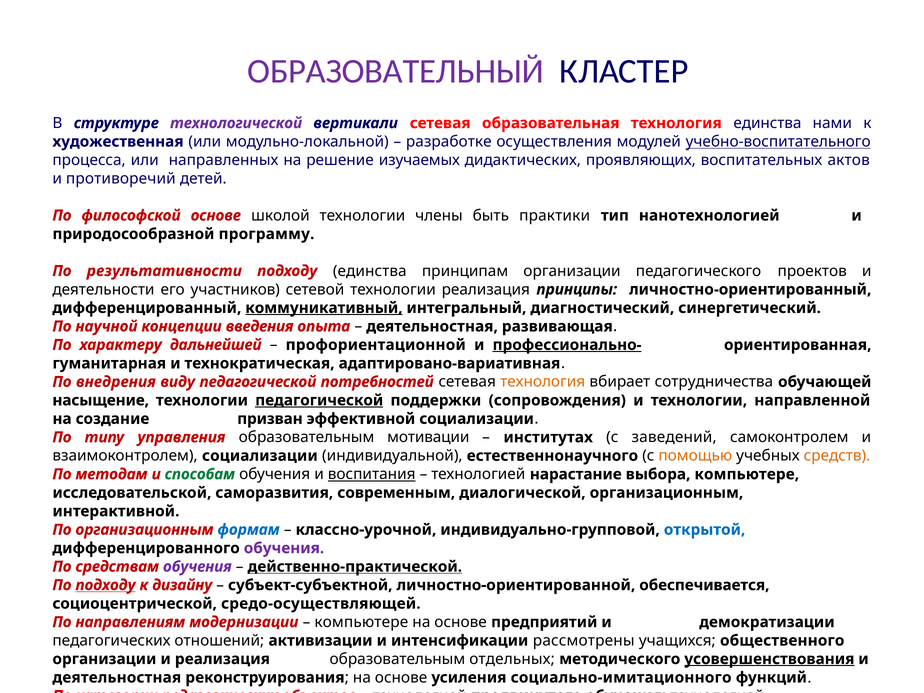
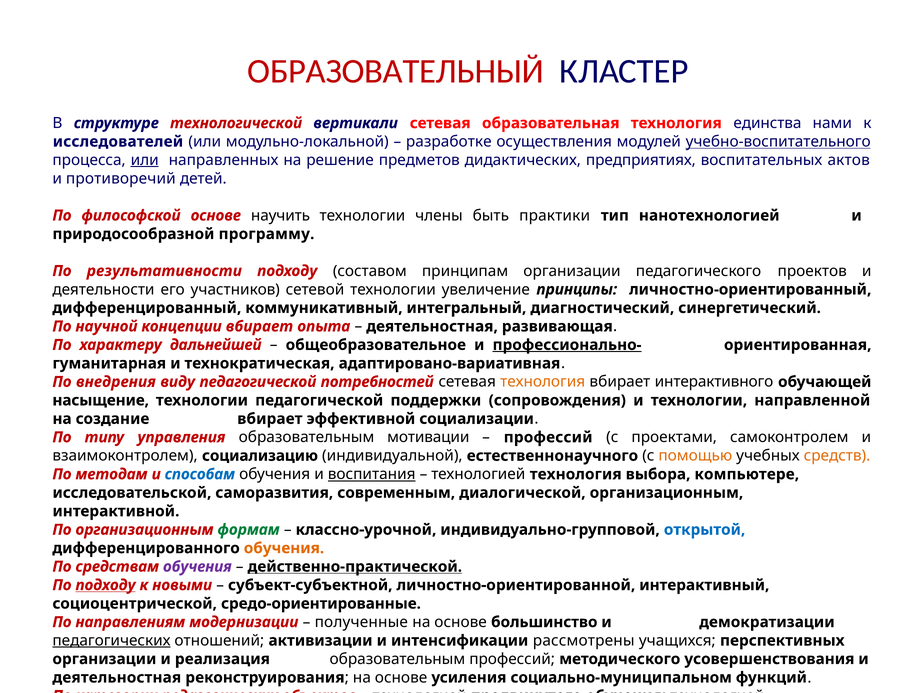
ОБРАЗОВАТЕЛЬНЫЙ colour: purple -> red (396, 71)
технологической colour: purple -> red (236, 123)
художественная: художественная -> исследователей (118, 142)
или underline: none -> present (145, 160)
изучаемых: изучаемых -> предметов (419, 160)
проявляющих: проявляющих -> предприятиях (641, 160)
школой: школой -> научить (281, 216)
подходу единства: единства -> составом (370, 271)
технологии реализация: реализация -> увеличение (486, 289)
коммуникативный underline: present -> none (324, 308)
концепции введения: введения -> вбирает (260, 326)
профориентационной: профориентационной -> общеобразовательное (376, 345)
сотрудничества: сотрудничества -> интерактивного (714, 382)
педагогической underline: present -> none (319, 400)
создание призван: призван -> вбирает (270, 419)
институтах: институтах -> профессий (548, 437)
заведений: заведений -> проектами (674, 437)
взаимоконтролем социализации: социализации -> социализацию (260, 456)
способам colour: green -> blue (200, 474)
технологией нарастание: нарастание -> технология (576, 474)
формам colour: blue -> green (249, 530)
обучения colour: purple -> orange (284, 548)
дизайну: дизайну -> новыми (182, 585)
обеспечивается: обеспечивается -> интерактивный (704, 585)
средо-осуществляющей: средо-осуществляющей -> средо-ориентированные (321, 604)
компьютере: компьютере -> полученные (361, 622)
предприятий: предприятий -> большинство (544, 622)
педагогических underline: none -> present (111, 641)
общественного: общественного -> перспективных (782, 641)
образовательным отдельных: отдельных -> профессий (512, 659)
усовершенствования underline: present -> none (769, 659)
социально-имитационного: социально-имитационного -> социально-муниципальном (621, 678)
